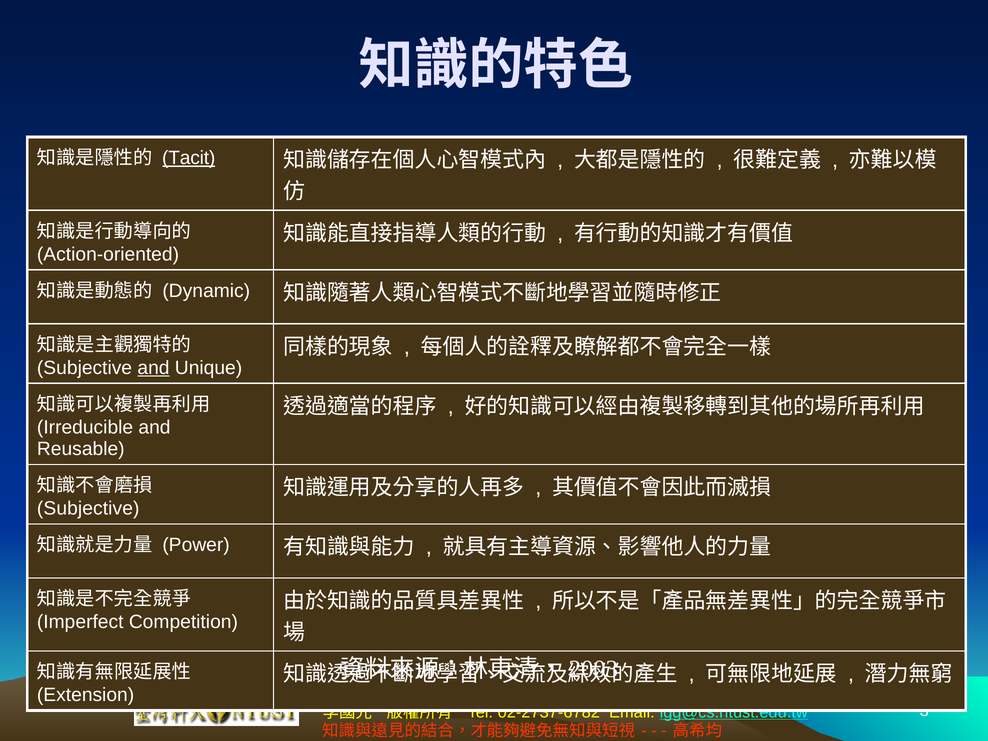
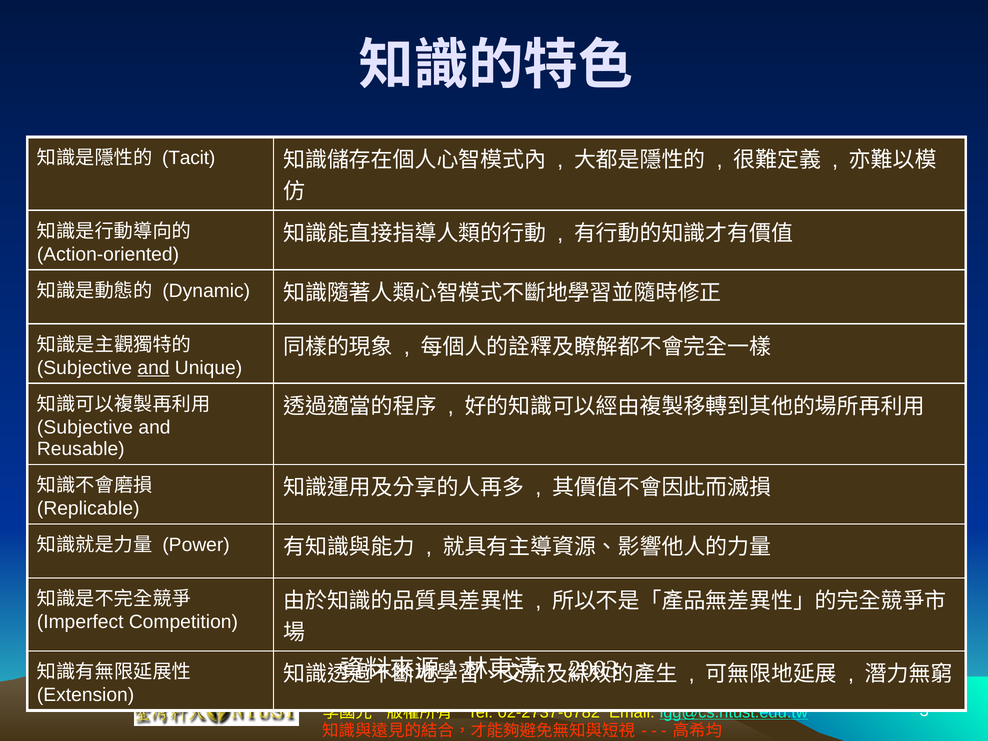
Tacit underline: present -> none (189, 158)
Irreducible: Irreducible -> Subjective (85, 427)
Subjective: Subjective -> Replicable (88, 508)
